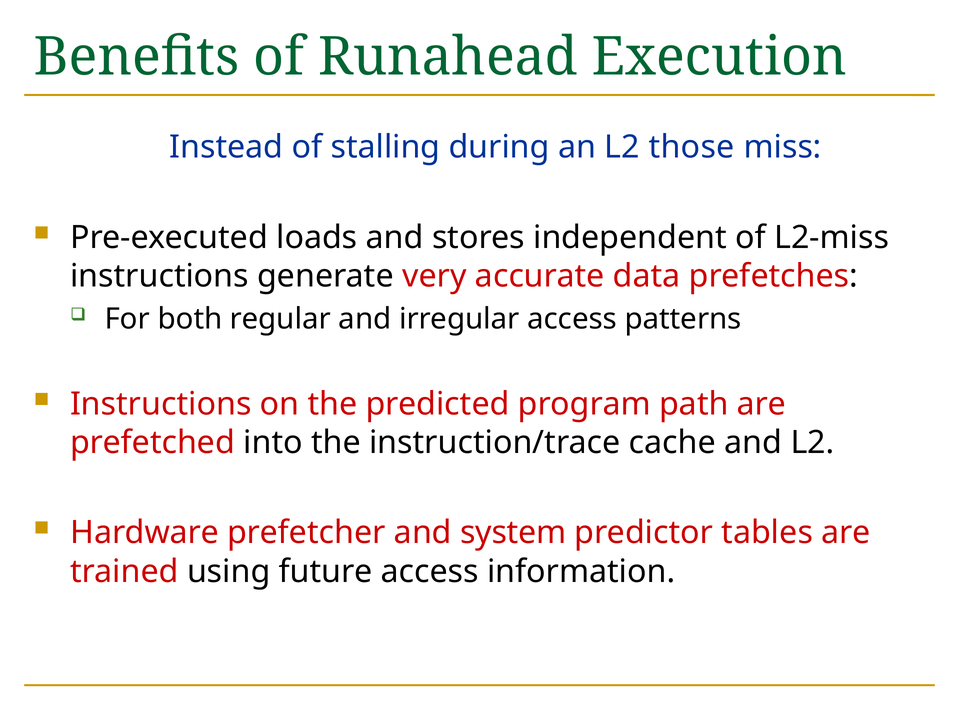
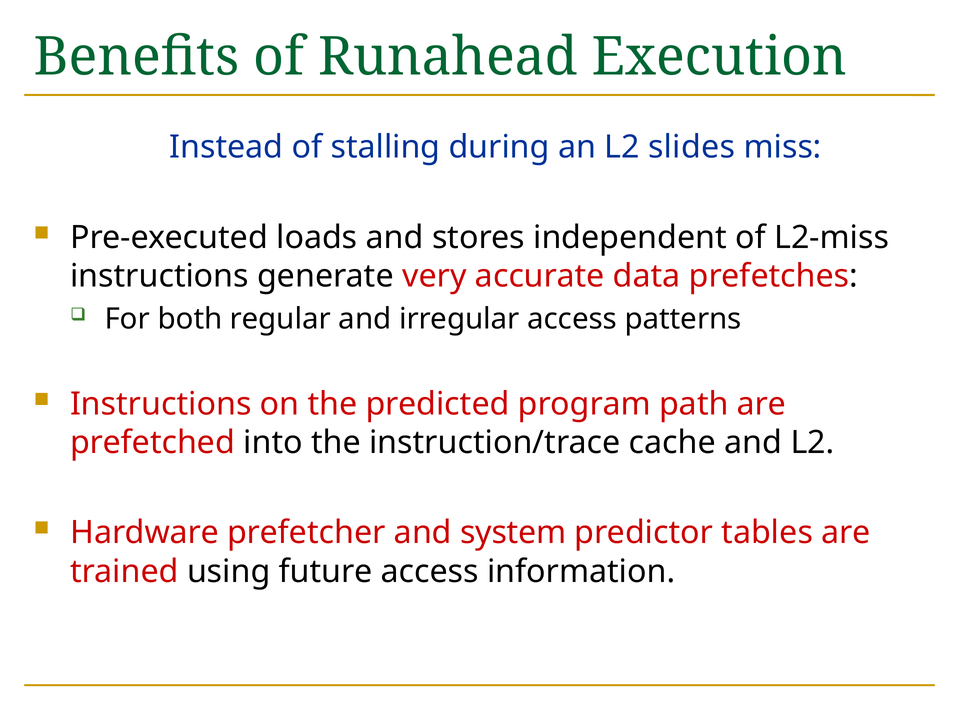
those: those -> slides (692, 147)
